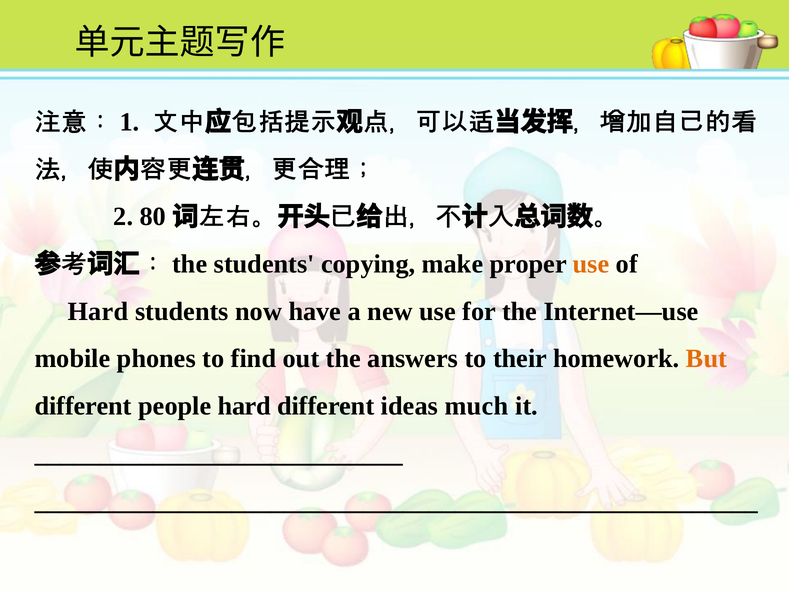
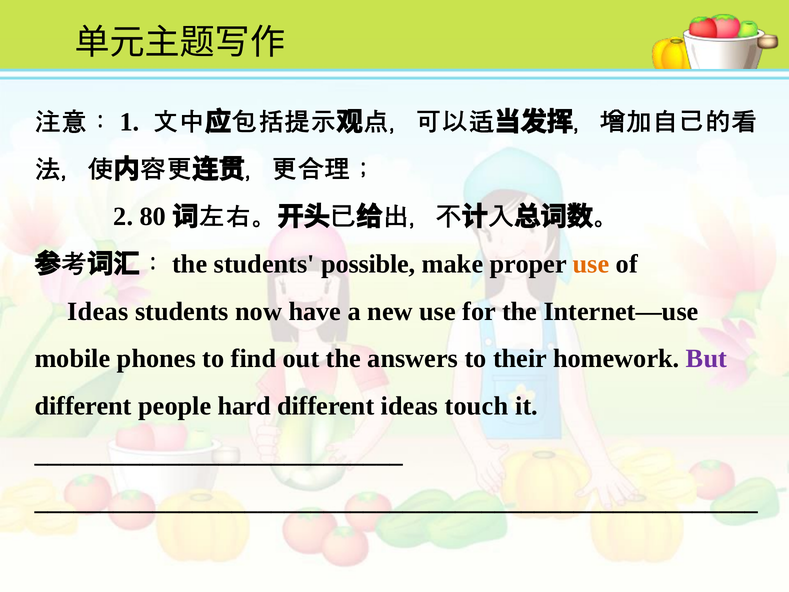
copying: copying -> possible (368, 264)
Hard: Hard -> Ideas (98, 311)
But colour: orange -> purple (706, 359)
much: much -> touch (476, 406)
